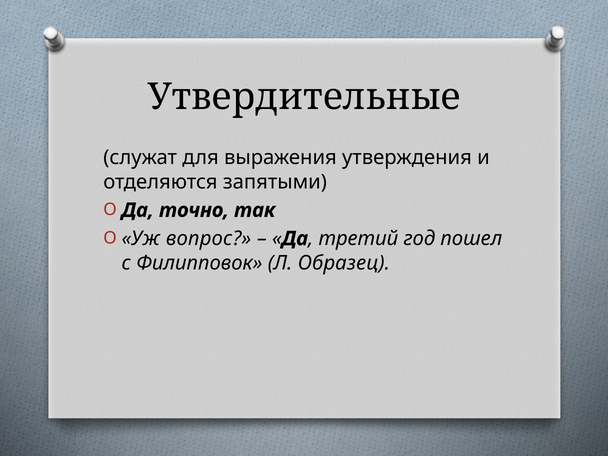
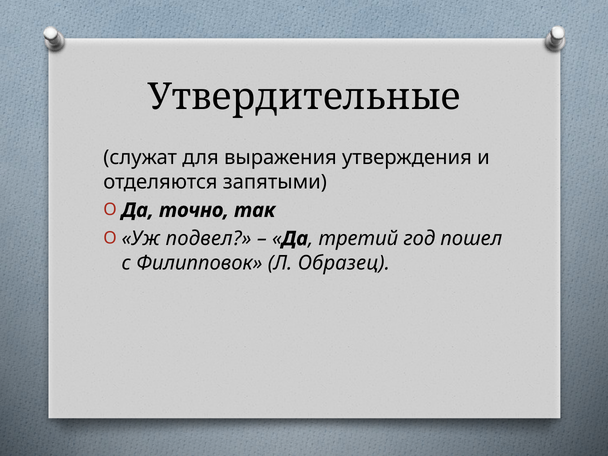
вопрос: вопрос -> подвел (209, 239)
